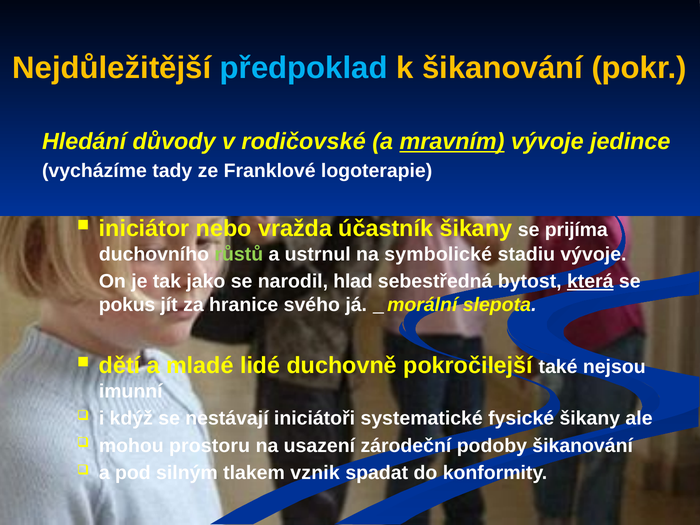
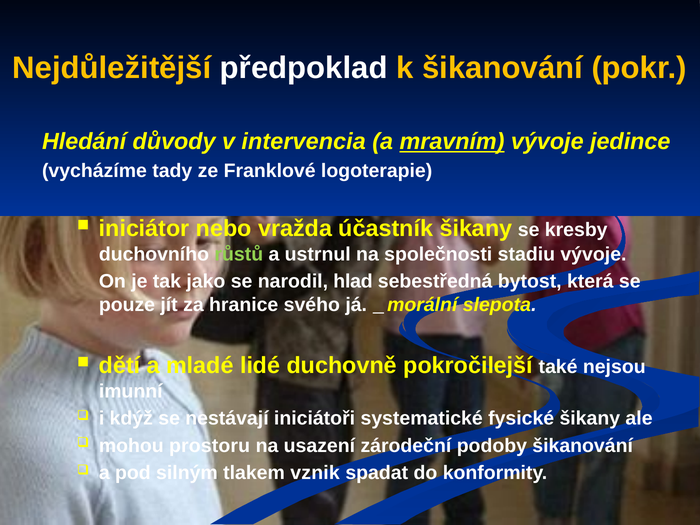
předpoklad colour: light blue -> white (304, 68)
rodičovské: rodičovské -> intervencia (304, 142)
prijíma: prijíma -> kresby (576, 230)
symbolické: symbolické -> společnosti (438, 254)
která underline: present -> none (590, 281)
pokus: pokus -> pouze (127, 305)
